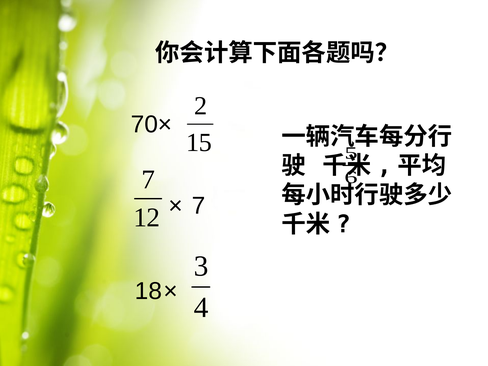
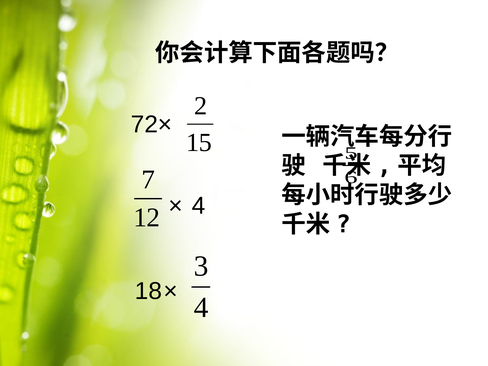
70×: 70× -> 72× (152, 124)
7: 7 -> 4 (199, 206)
